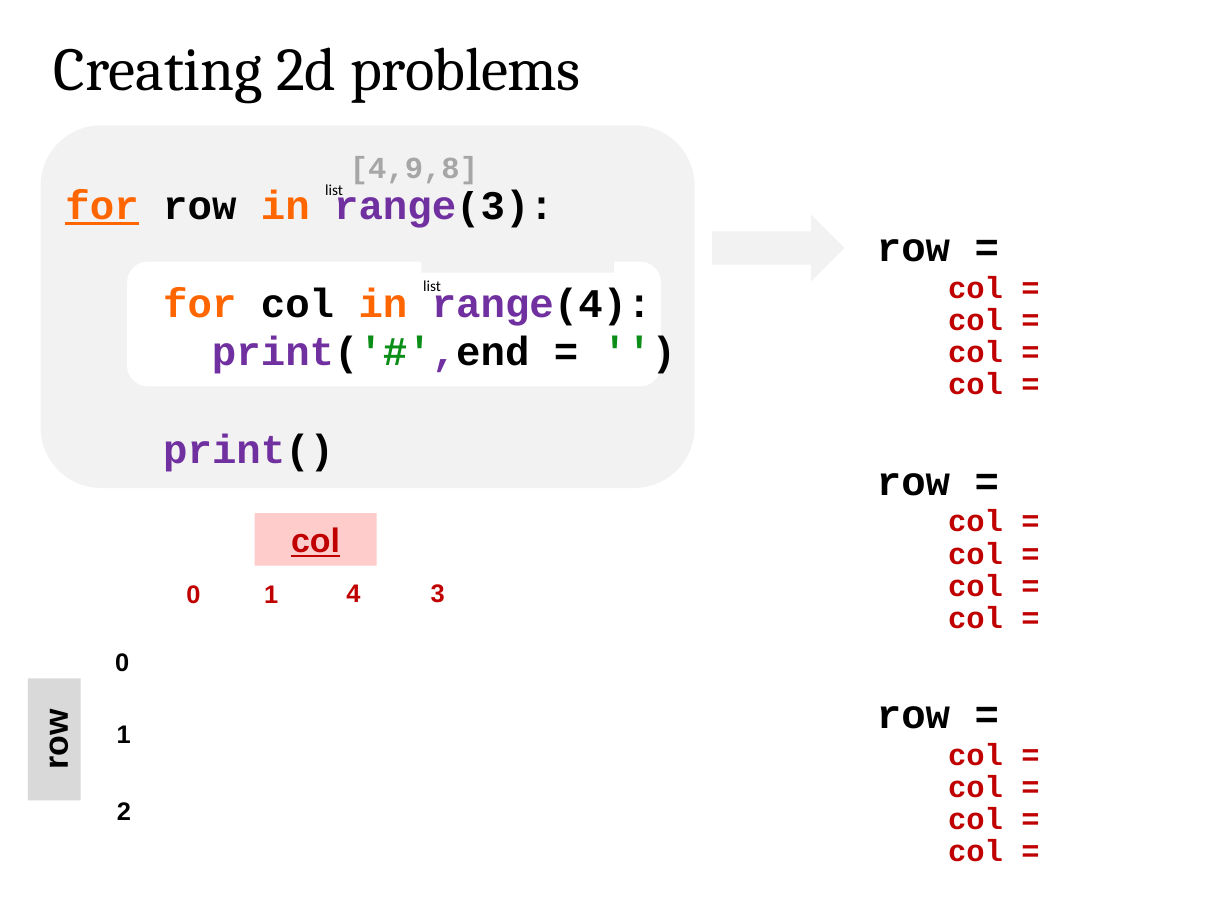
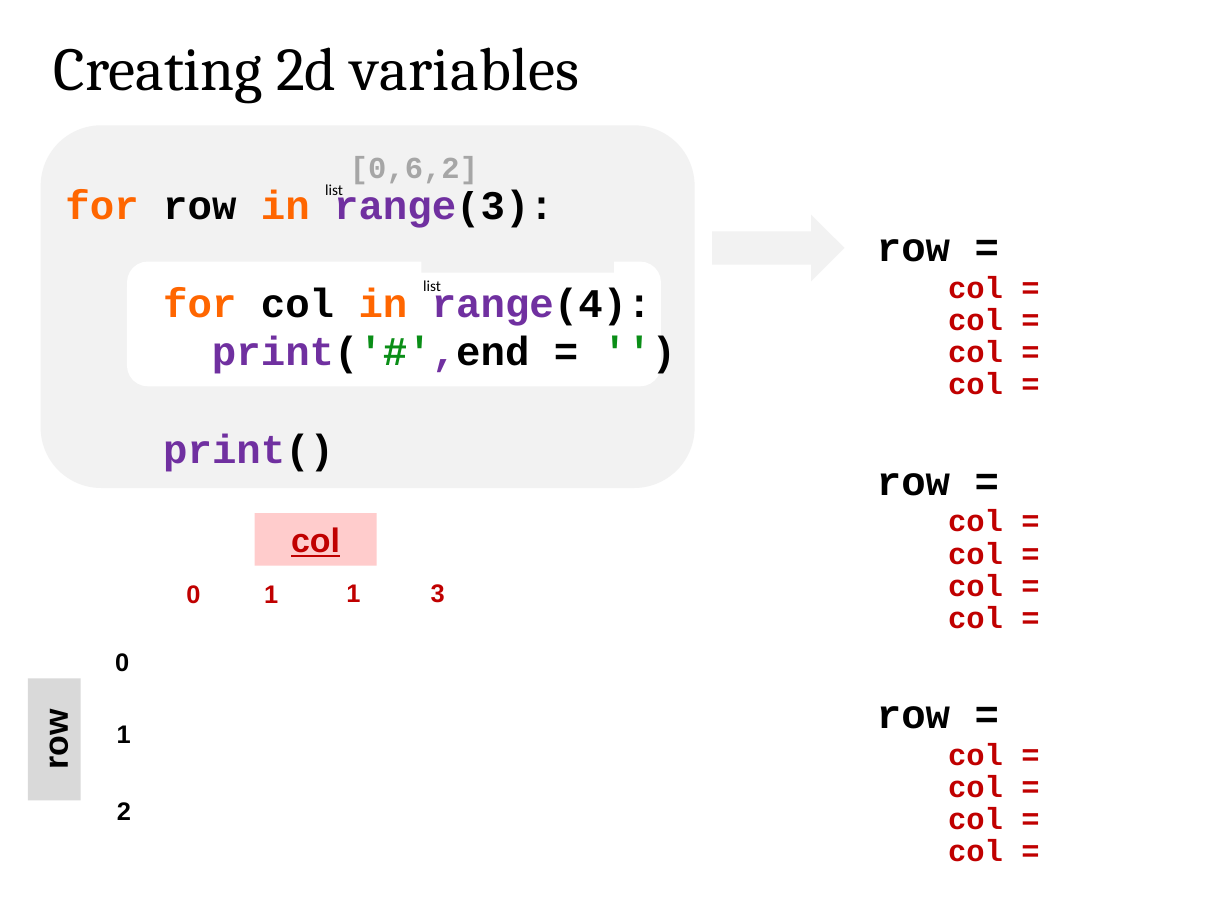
problems: problems -> variables (465, 70)
4,9,8: 4,9,8 -> 0,6,2 (414, 169)
for underline: present -> none (102, 206)
1 4: 4 -> 1 (353, 594)
